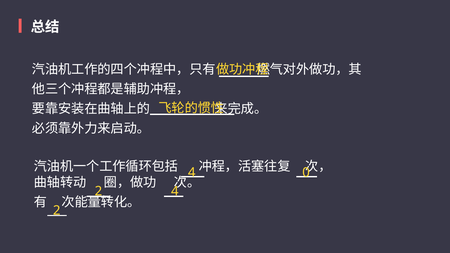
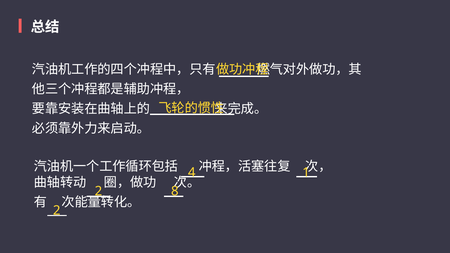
0: 0 -> 1 (306, 173)
2 4: 4 -> 8 (175, 191)
